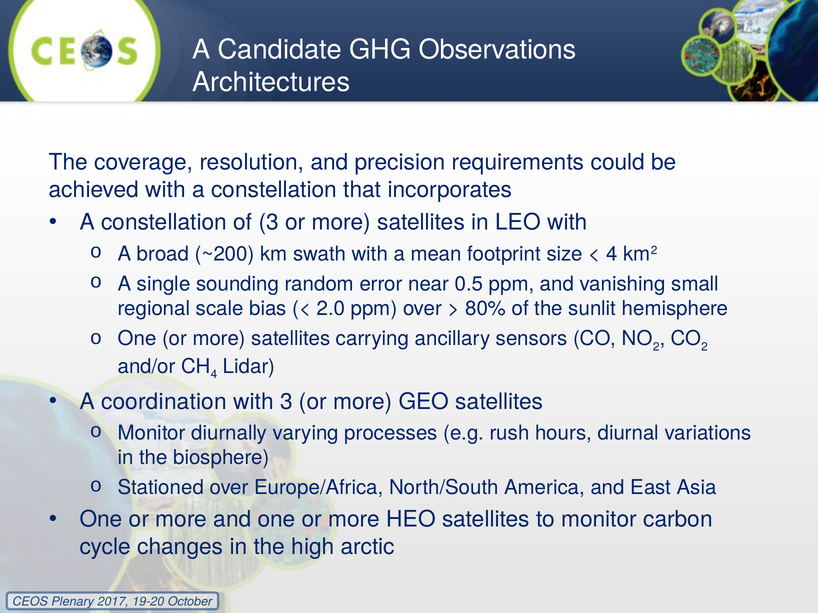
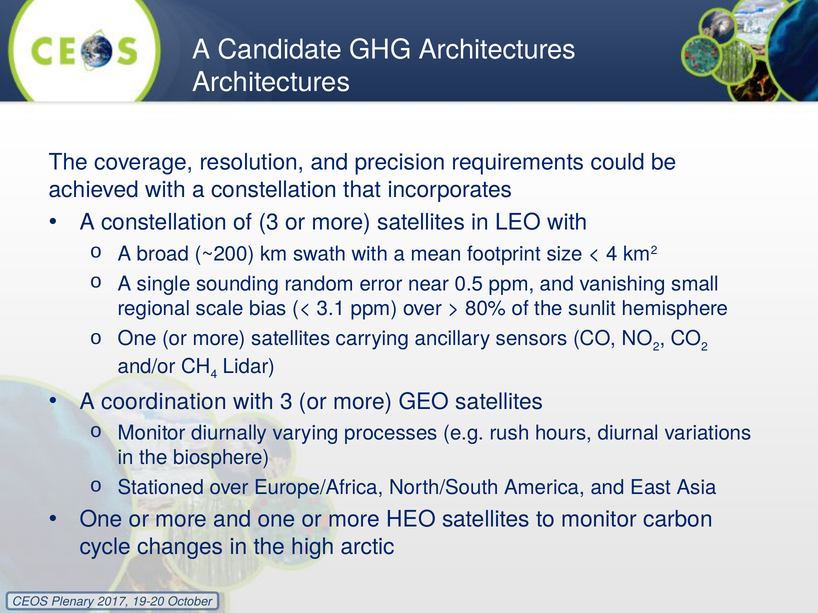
GHG Observations: Observations -> Architectures (498, 50)
2.0: 2.0 -> 3.1 (331, 309)
